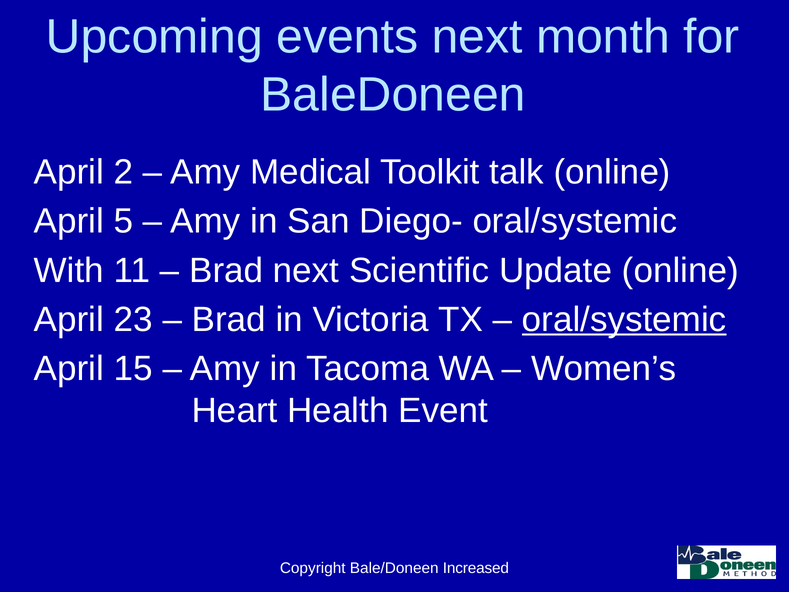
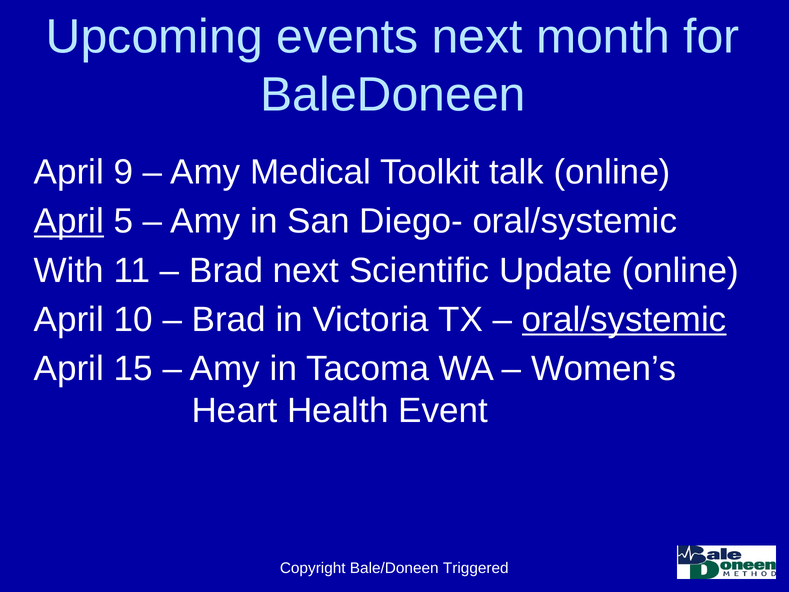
2: 2 -> 9 (124, 172)
April underline: none -> present (69, 221)
23: 23 -> 10 (133, 319)
Increased: Increased -> Triggered (476, 568)
